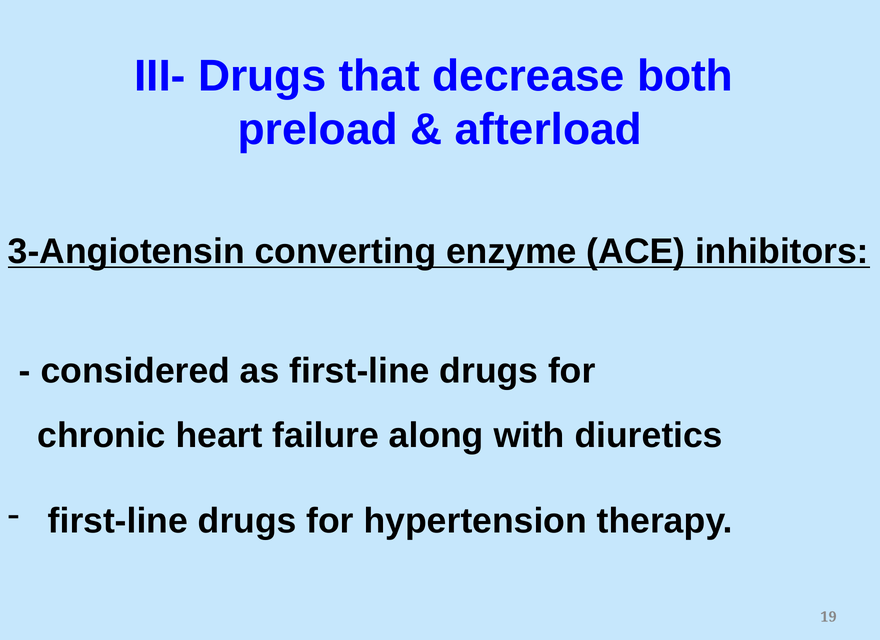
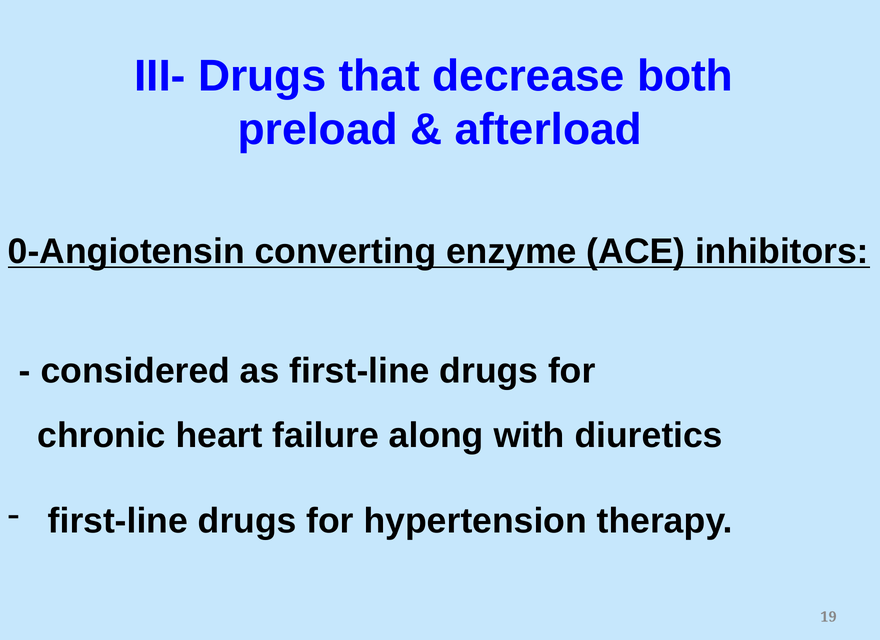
3-Angiotensin: 3-Angiotensin -> 0-Angiotensin (126, 252)
